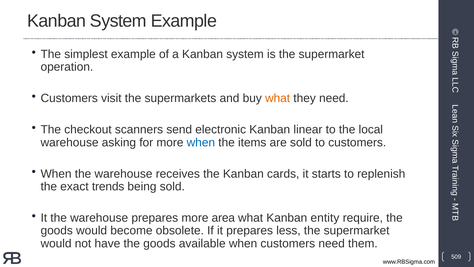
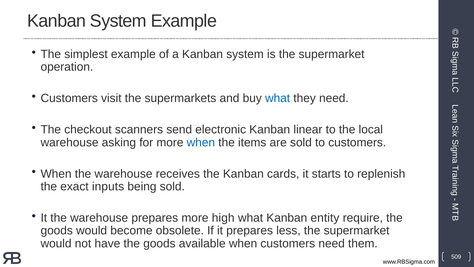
what colour: orange -> blue (278, 98)
trends: trends -> inputs (108, 186)
area: area -> high (223, 218)
